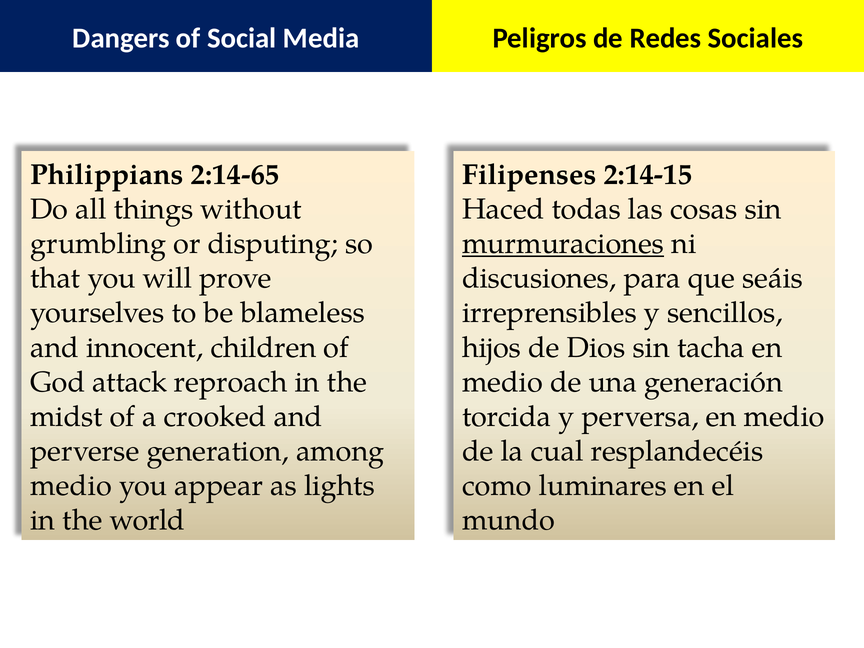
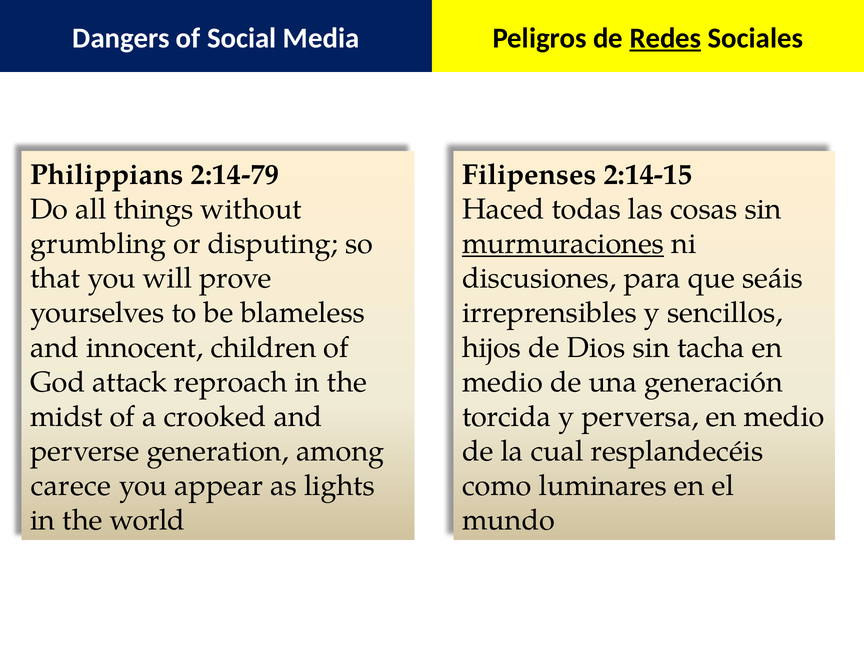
Redes underline: none -> present (665, 38)
2:14-65: 2:14-65 -> 2:14-79 (235, 175)
medio: medio -> carece (71, 486)
